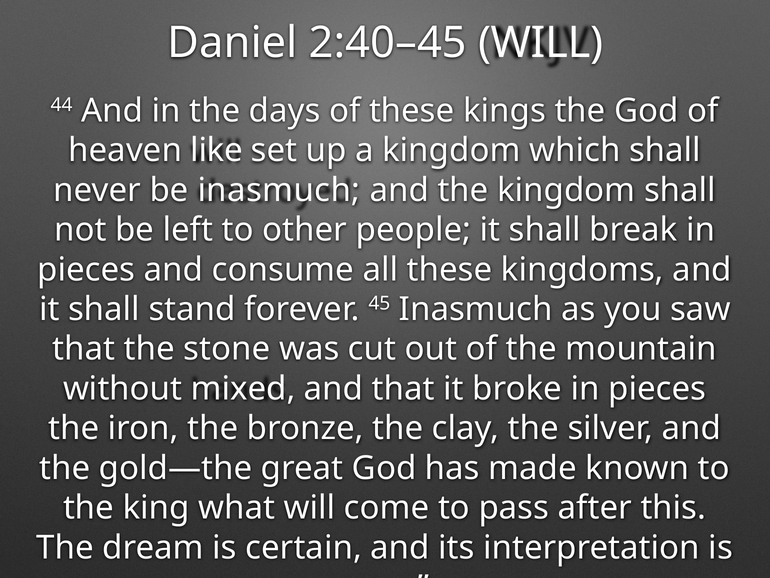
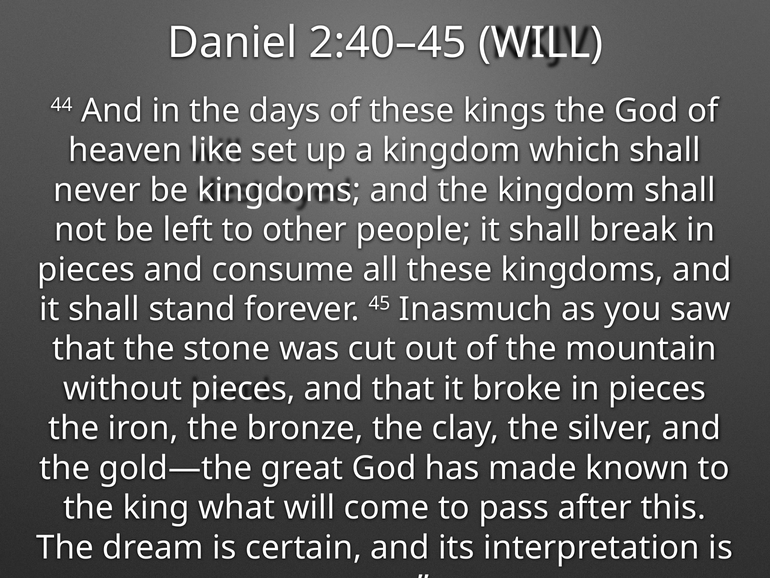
be inasmuch: inasmuch -> kingdoms (279, 190)
without mixed: mixed -> pieces (243, 388)
